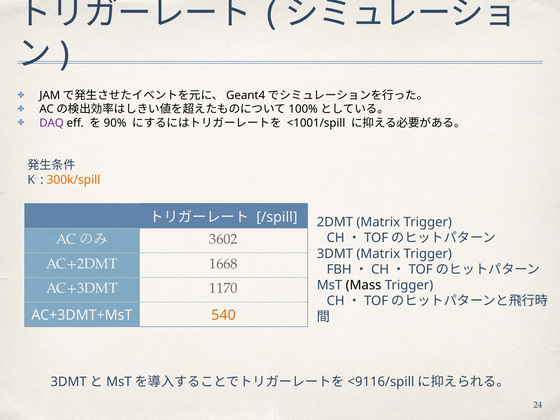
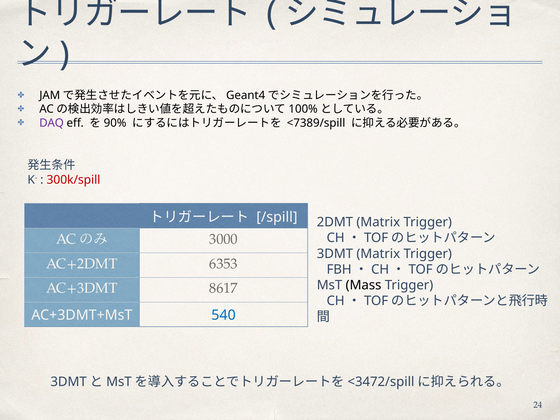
<1001/spill: <1001/spill -> <7389/spill (316, 123)
300k/spill colour: orange -> red (73, 180)
3602: 3602 -> 3000 (224, 239)
1668: 1668 -> 6353 (224, 264)
1170: 1170 -> 8617 (224, 288)
540 colour: orange -> blue (224, 315)
<9116/spill: <9116/spill -> <3472/spill (381, 382)
